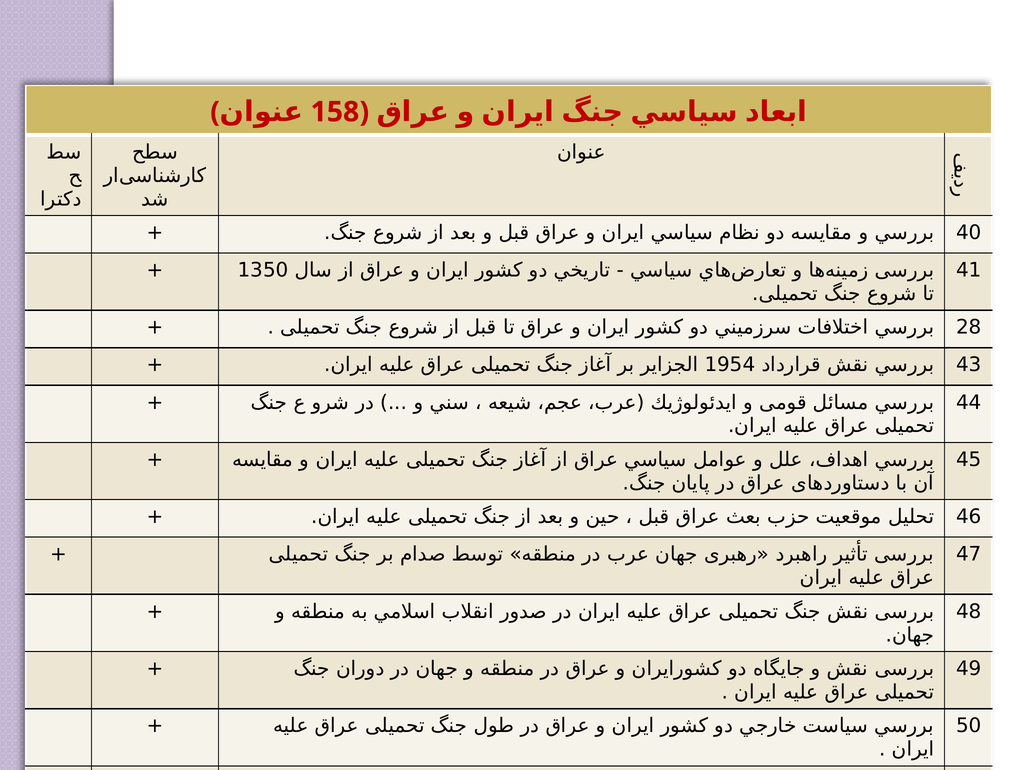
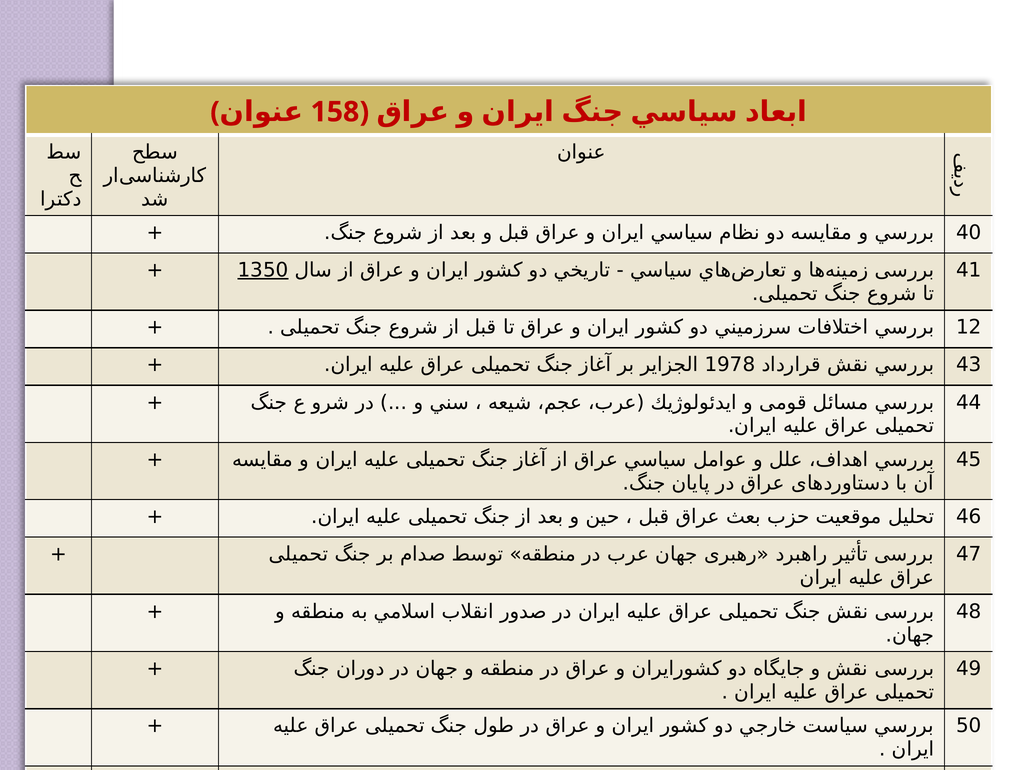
1350 underline: none -> present (263, 270)
28: 28 -> 12 (969, 327)
1954: 1954 -> 1978 (730, 365)
